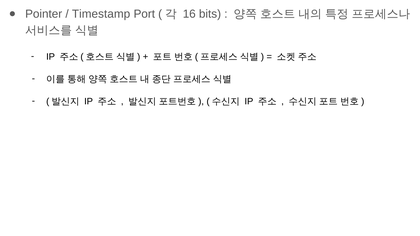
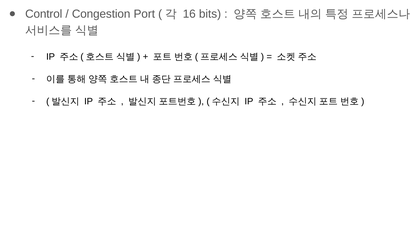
Pointer: Pointer -> Control (44, 14)
Timestamp: Timestamp -> Congestion (101, 14)
